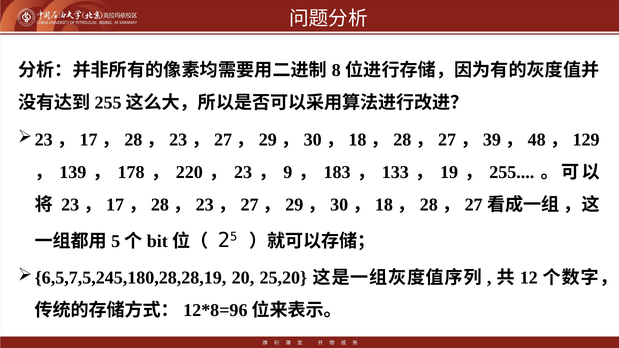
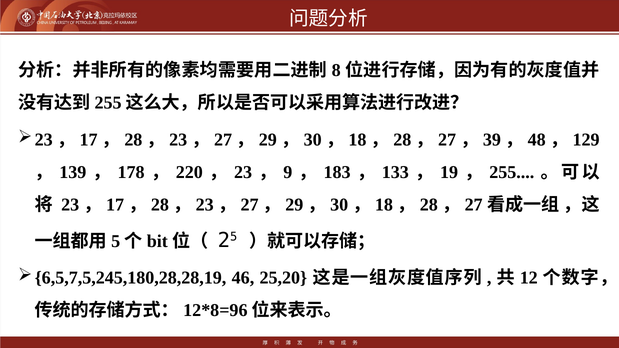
20: 20 -> 46 (243, 278)
